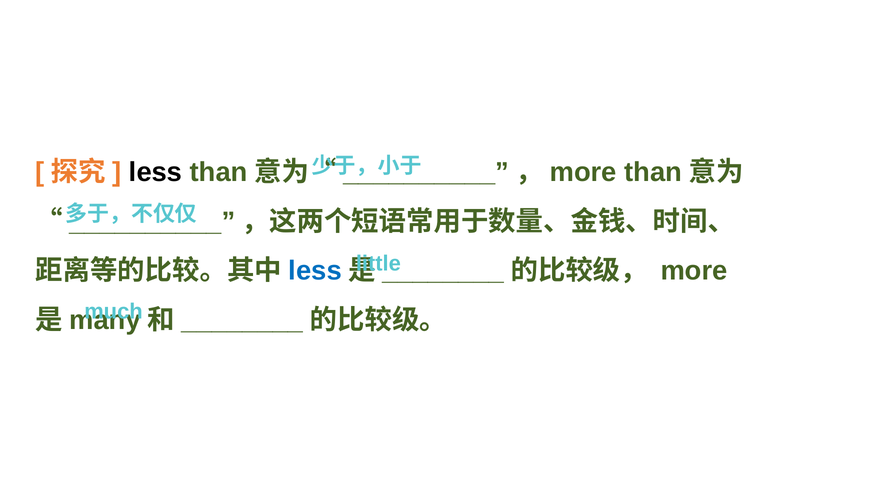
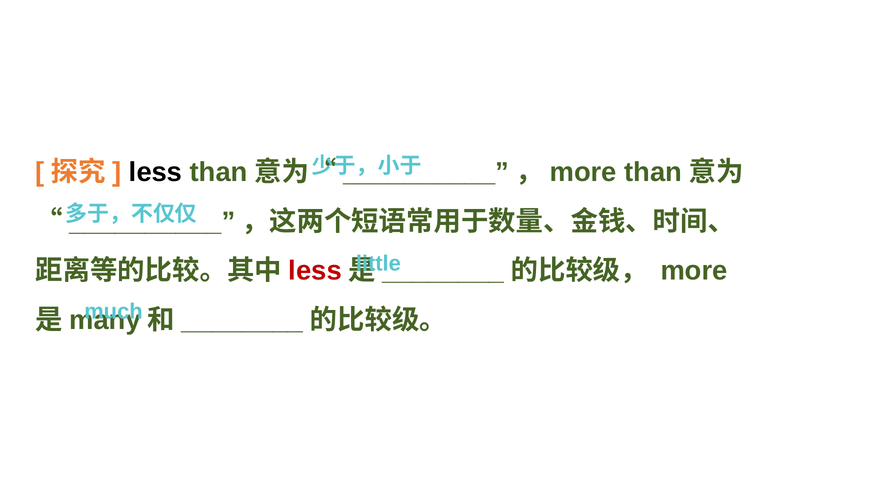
less colour: blue -> red (315, 271)
